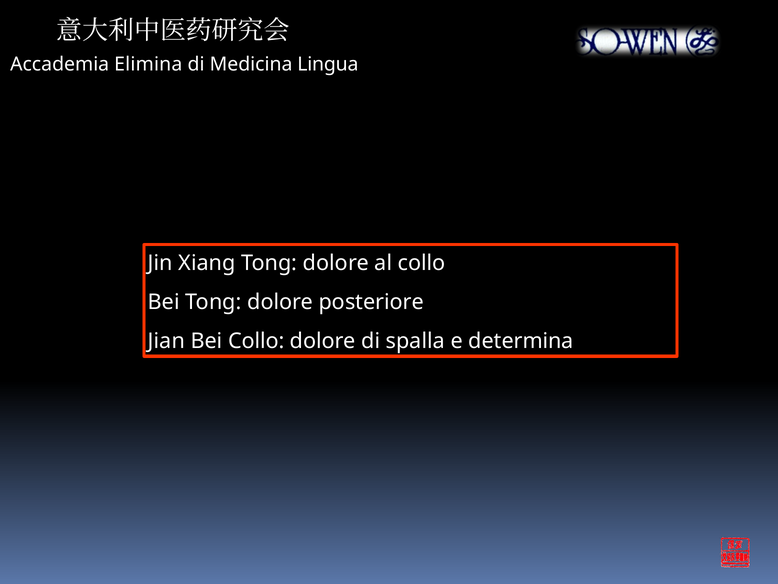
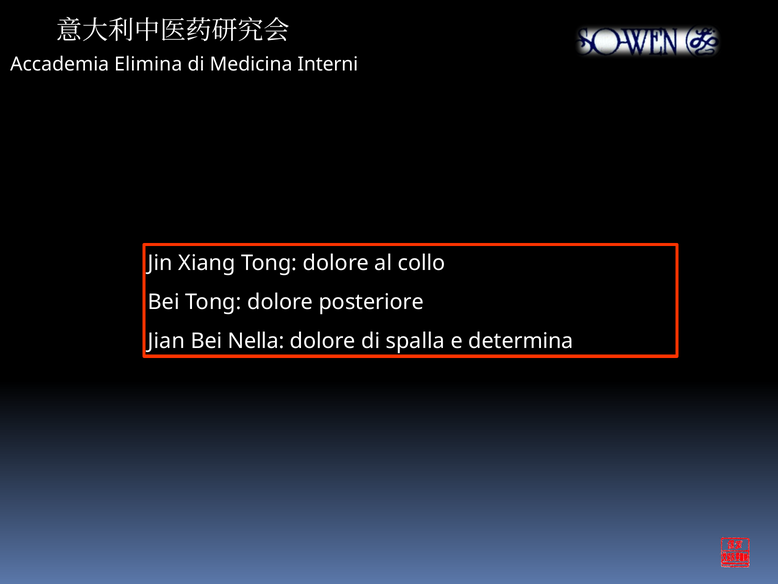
Lingua: Lingua -> Interni (328, 64)
Bei Collo: Collo -> Nella (256, 341)
